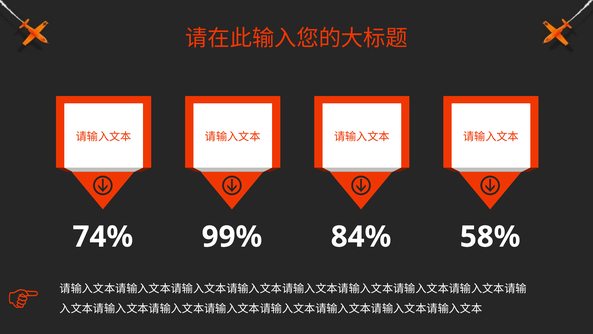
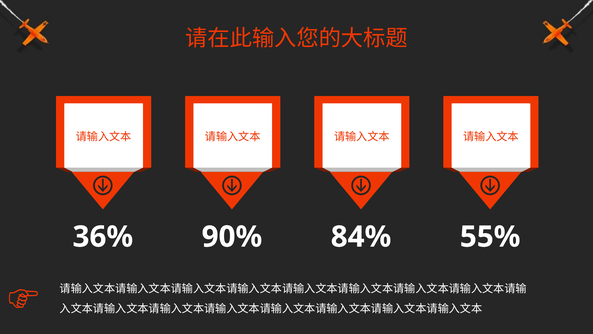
74%: 74% -> 36% (103, 237)
99%: 99% -> 90% (232, 237)
58%: 58% -> 55% (490, 237)
